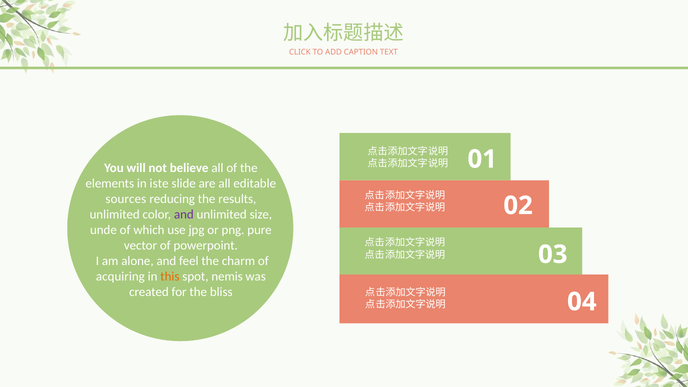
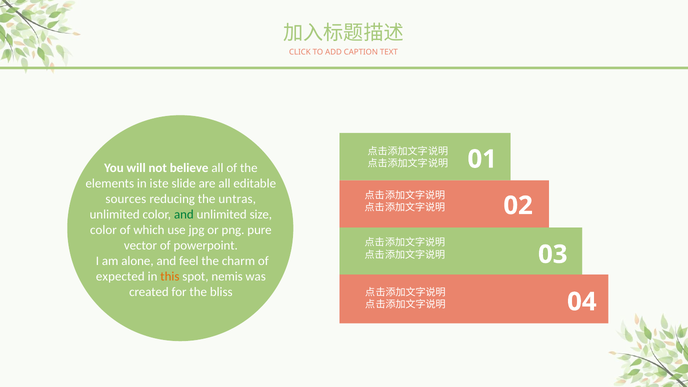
results: results -> untras (237, 199)
and colour: purple -> green (184, 215)
unde: unde -> color (103, 230)
acquiring: acquiring -> expected (120, 277)
